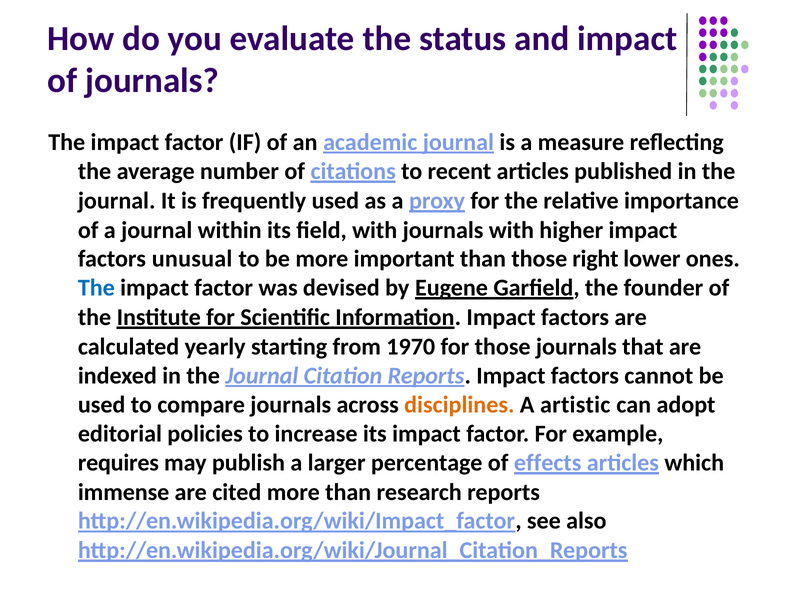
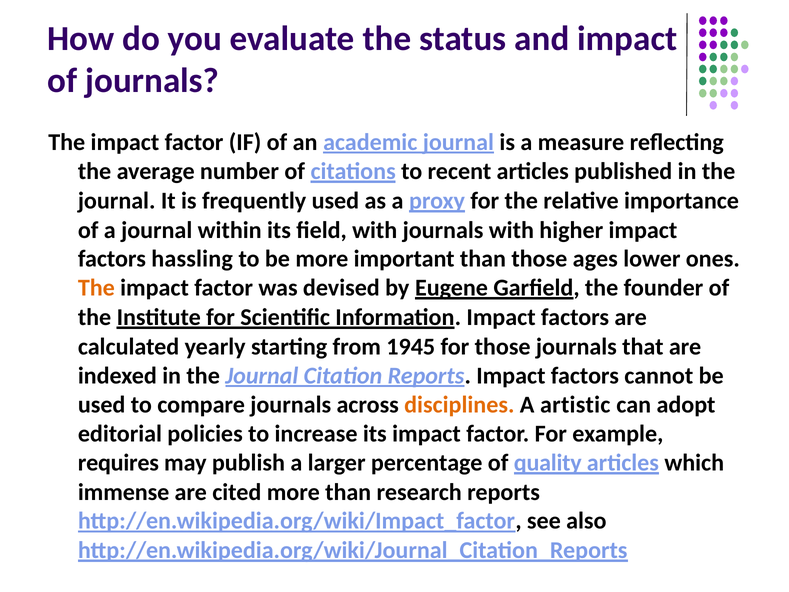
unusual: unusual -> hassling (192, 259)
right: right -> ages (595, 259)
The colour: blue -> orange (96, 288)
1970: 1970 -> 1945 (411, 346)
effects: effects -> quality (548, 463)
